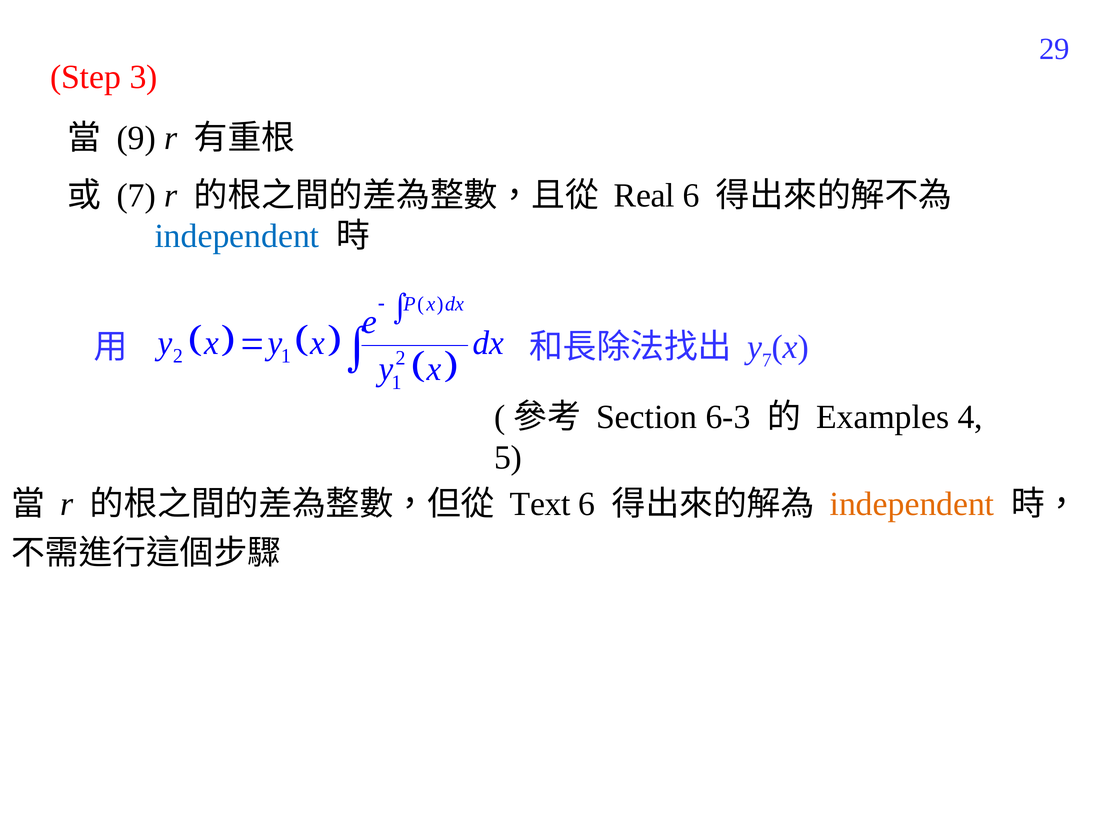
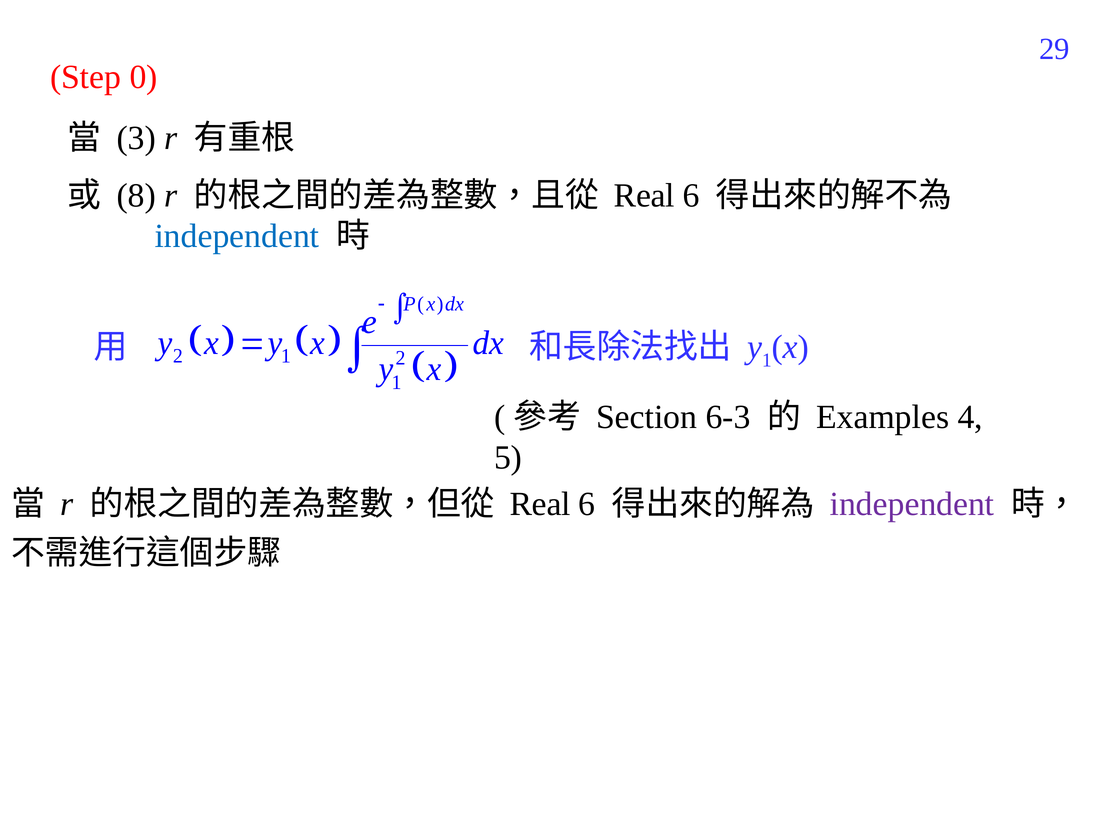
3: 3 -> 0 (144, 77)
9: 9 -> 3 (136, 138)
7: 7 -> 8 (136, 195)
7: 7 -> 1 (767, 360)
Text: Text -> Real (540, 504)
independent colour: orange -> purple (912, 504)
